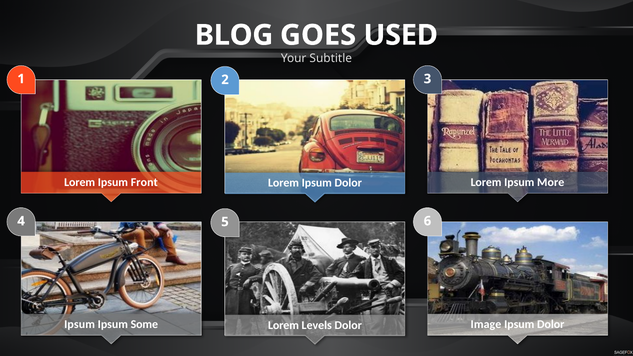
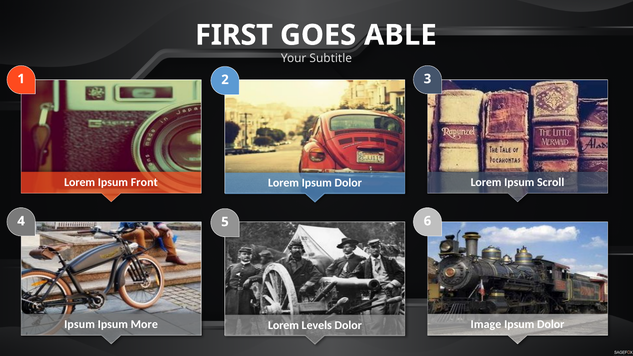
BLOG: BLOG -> FIRST (234, 35)
USED: USED -> ABLE (400, 35)
More: More -> Scroll (551, 182)
Some: Some -> More (144, 324)
